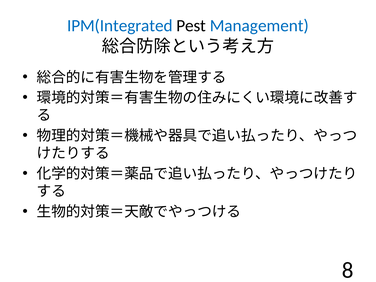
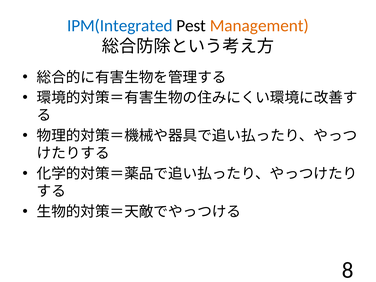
Management colour: blue -> orange (259, 26)
